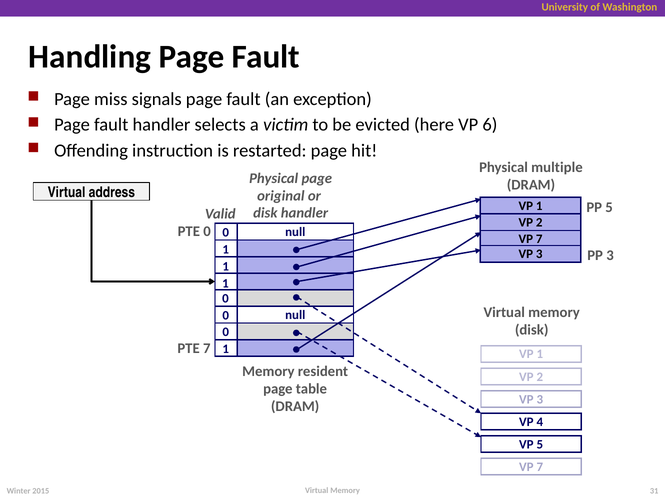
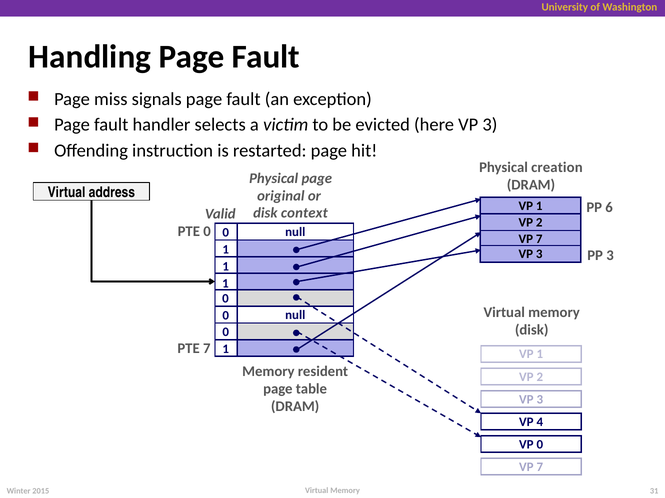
here VP 6: 6 -> 3 (490, 125)
multiple: multiple -> creation (557, 168)
PP 5: 5 -> 6 (609, 208)
disk handler: handler -> context (304, 213)
VP 5: 5 -> 0 (540, 445)
